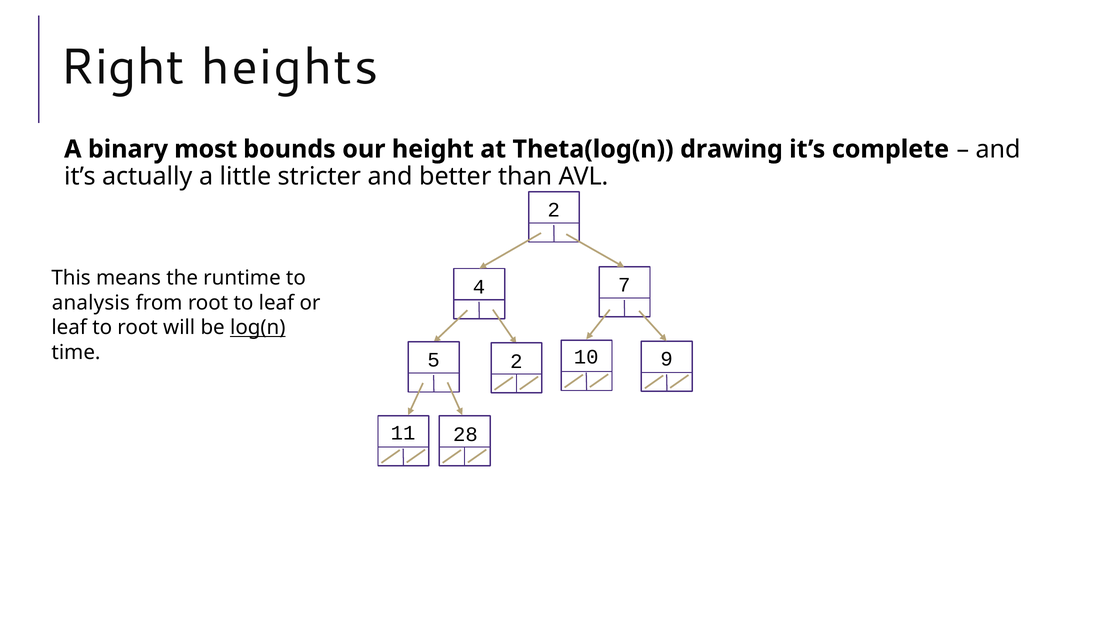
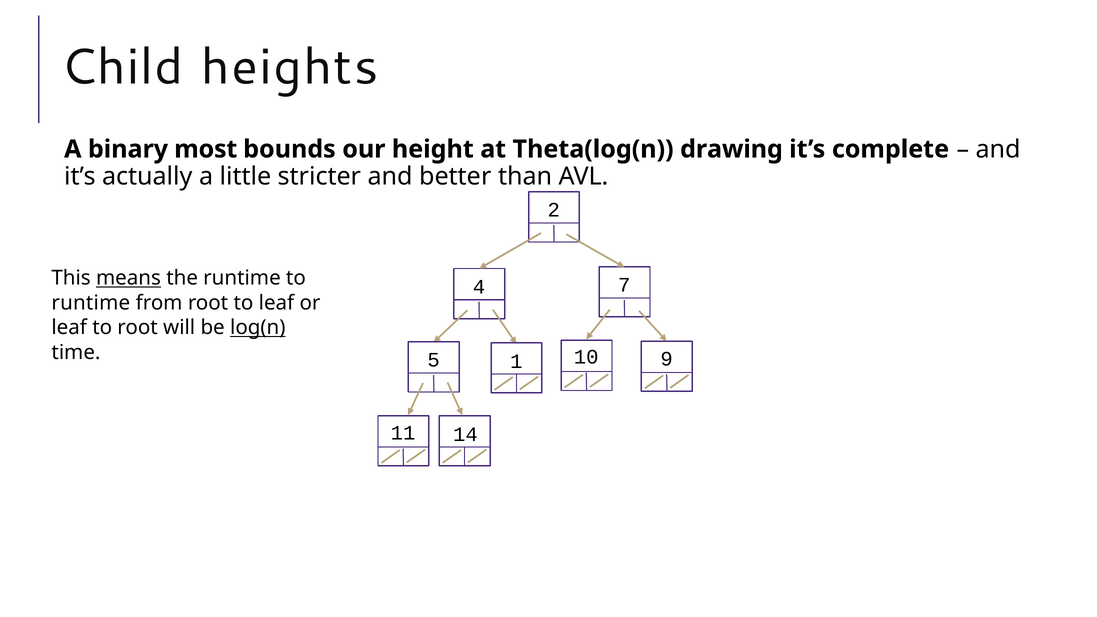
Right: Right -> Child (122, 67)
means underline: none -> present (128, 278)
analysis: analysis -> runtime (91, 303)
5 2: 2 -> 1 (516, 362)
28: 28 -> 14 (465, 434)
